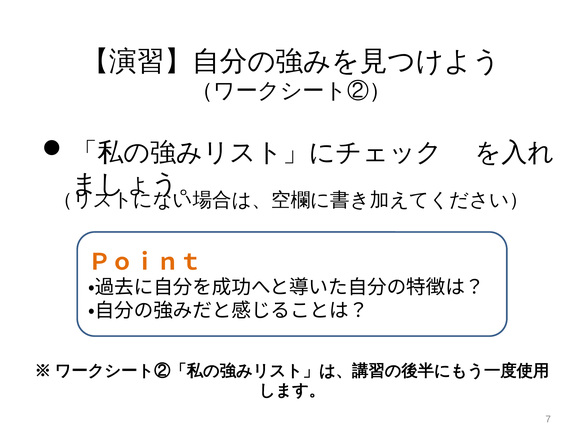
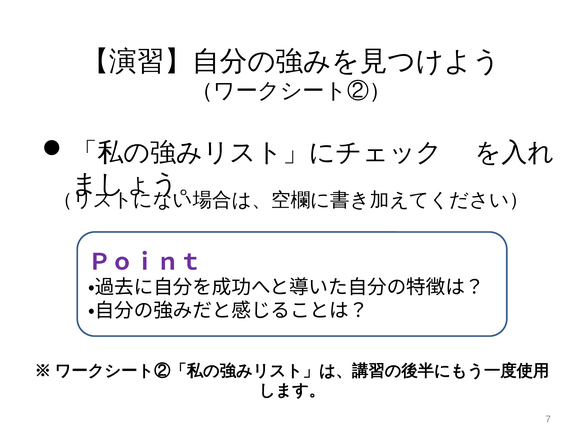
Ｐｏｉｎｔ colour: orange -> purple (145, 262)
